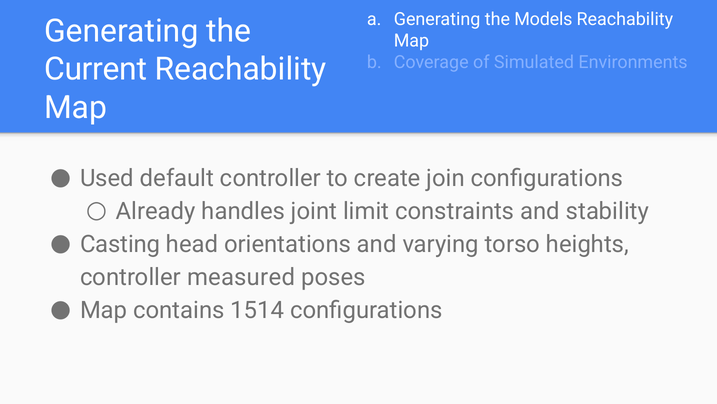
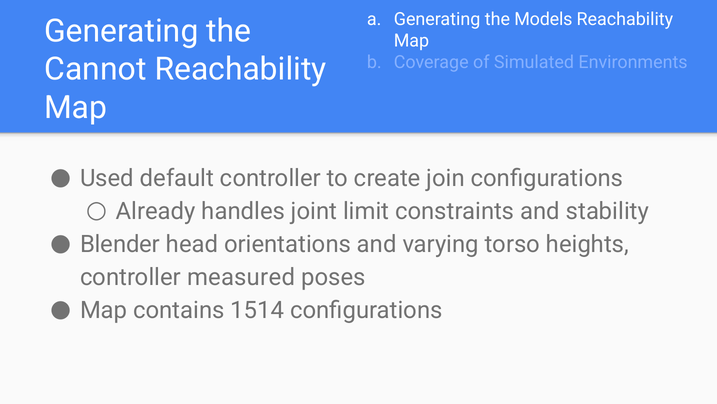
Current: Current -> Cannot (95, 69)
Casting: Casting -> Blender (120, 244)
